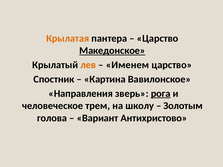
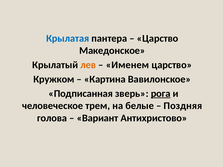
Крылатая colour: orange -> blue (68, 38)
Македонское underline: present -> none (112, 51)
Спостник: Спостник -> Кружком (54, 79)
Направления: Направления -> Подписанная (81, 94)
школу: школу -> белые (140, 106)
Золотым: Золотым -> Поздняя (183, 106)
